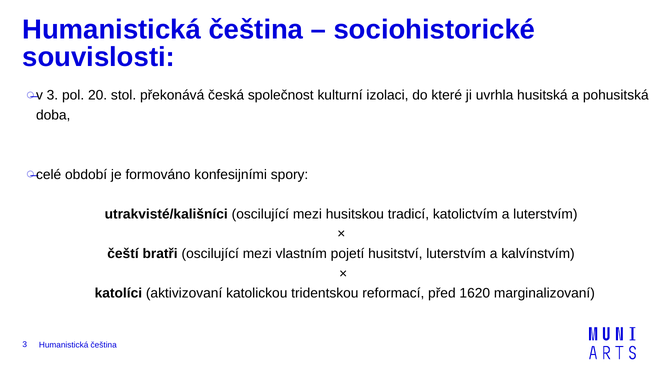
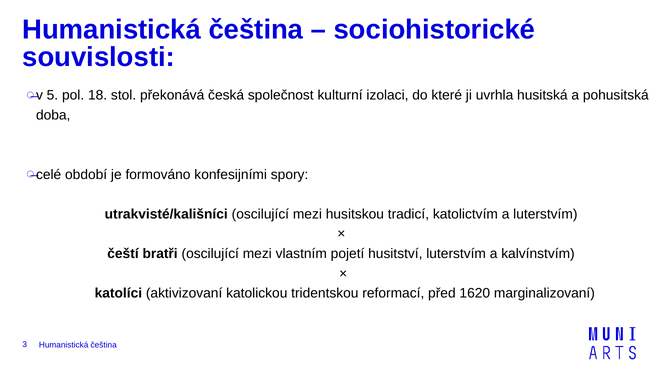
3: 3 -> 5 (52, 95)
20: 20 -> 18 (98, 95)
